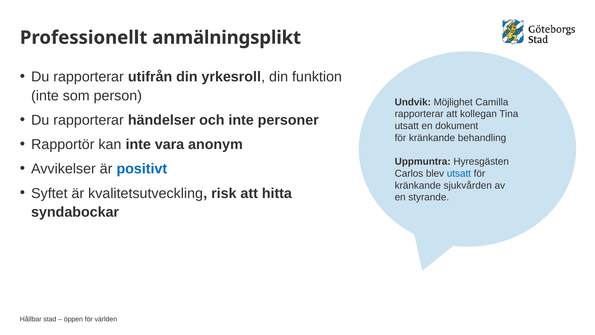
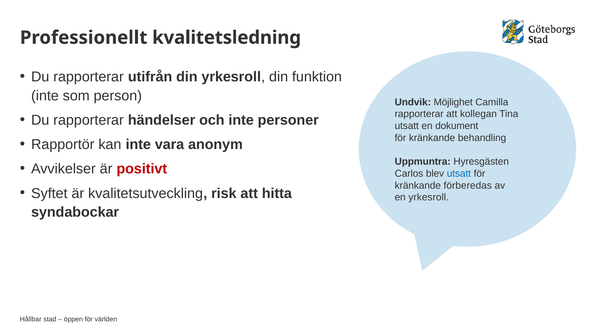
anmälningsplikt: anmälningsplikt -> kvalitetsledning (227, 38)
positivt colour: blue -> red (142, 169)
sjukvården: sjukvården -> förberedas (468, 185)
en styrande: styrande -> yrkesroll (429, 197)
